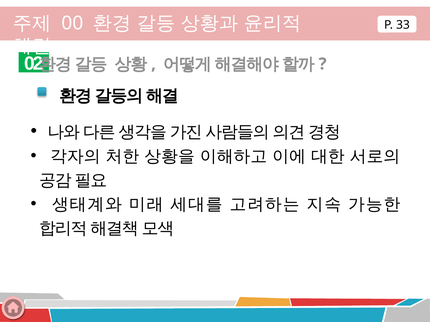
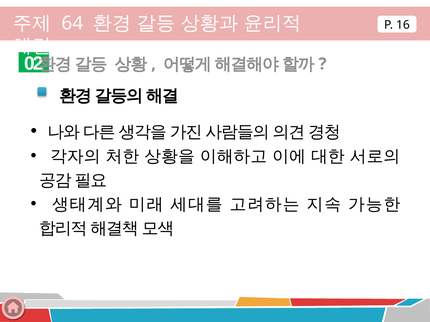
00: 00 -> 64 (72, 23)
33: 33 -> 16 (403, 25)
